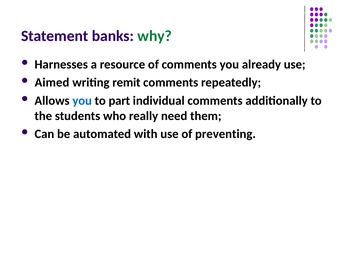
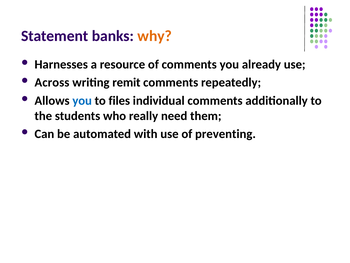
why colour: green -> orange (155, 36)
Aimed: Aimed -> Across (52, 82)
part: part -> files (119, 100)
